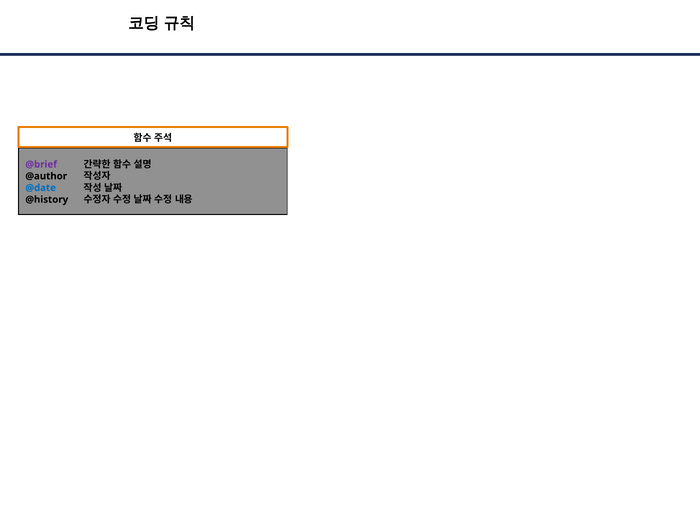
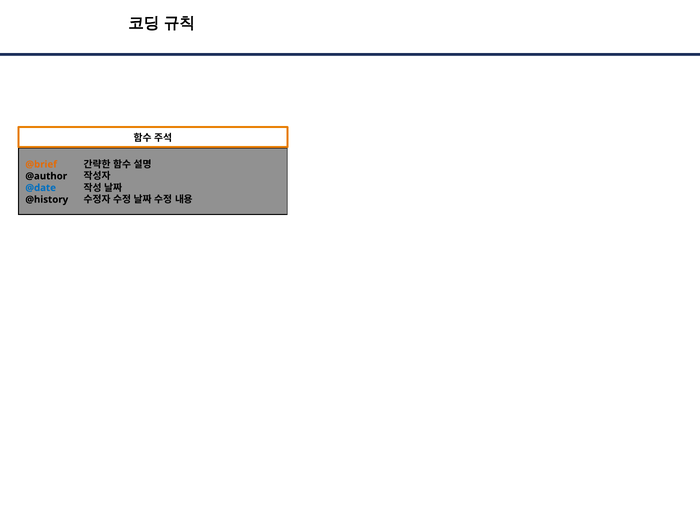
@brief colour: purple -> orange (41, 164)
